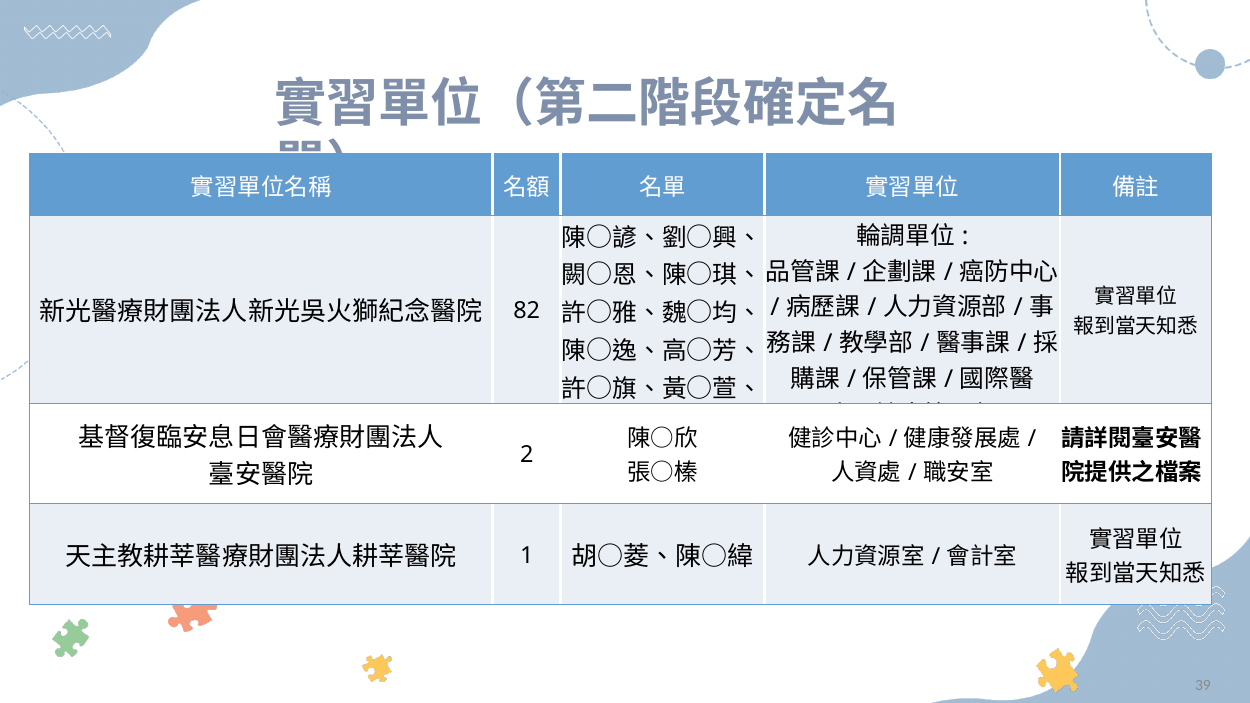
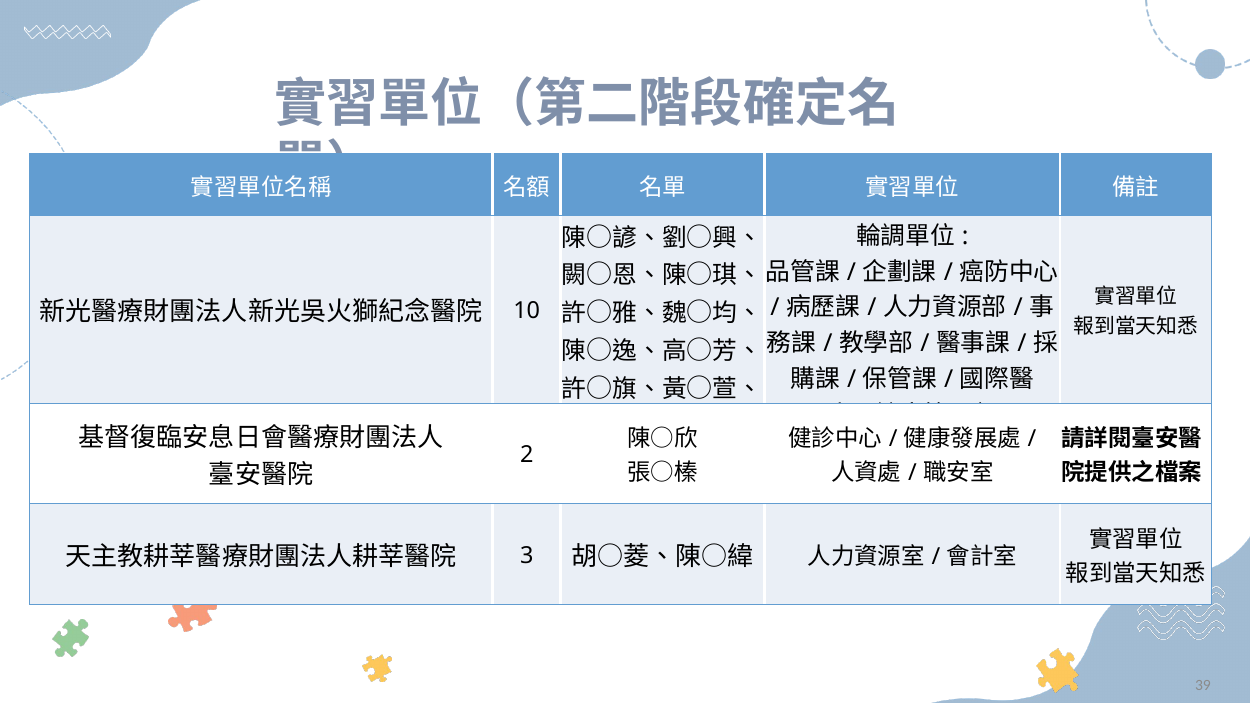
82: 82 -> 10 (527, 311)
1: 1 -> 3 (527, 555)
